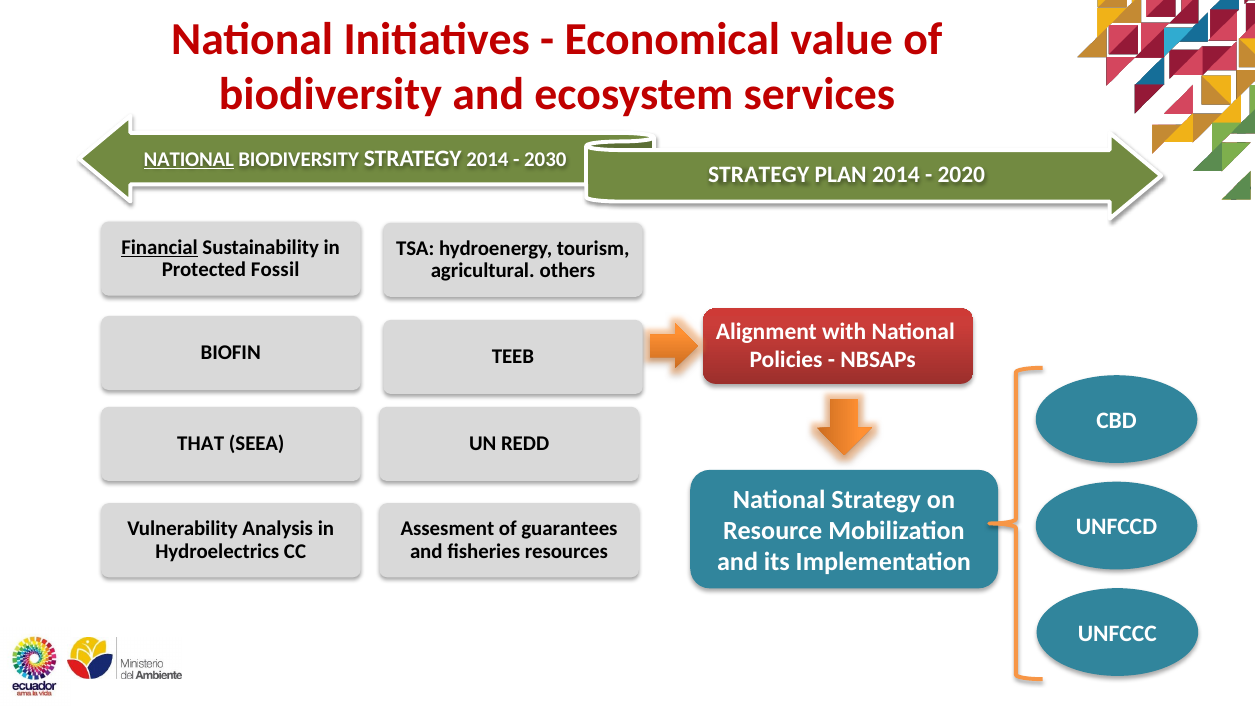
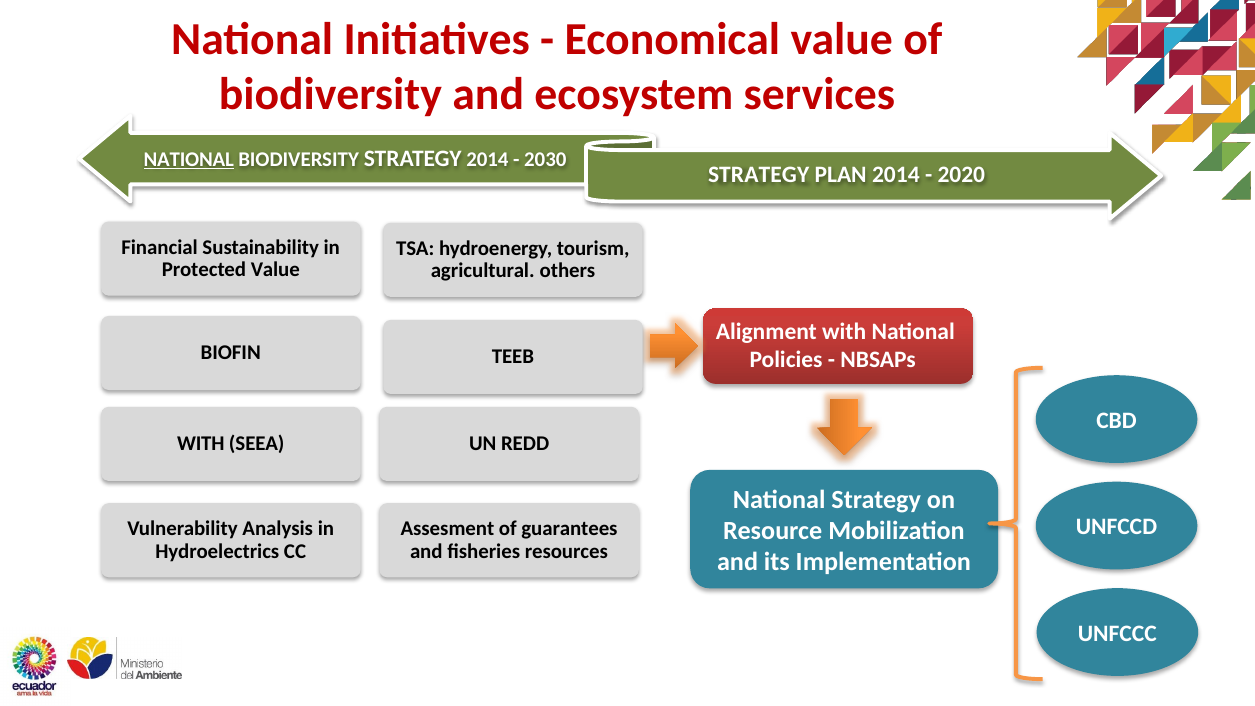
Financial underline: present -> none (160, 247)
Protected Fossil: Fossil -> Value (275, 270)
THAT: THAT -> WITH (201, 444)
